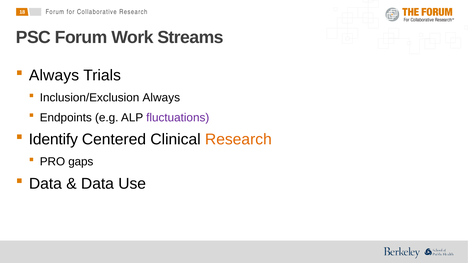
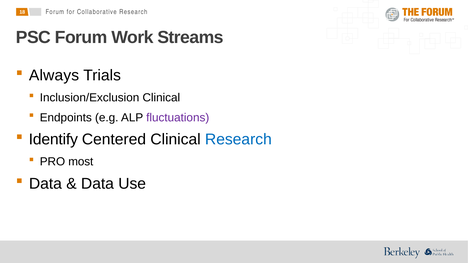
Inclusion/Exclusion Always: Always -> Clinical (161, 98)
Research colour: orange -> blue (238, 140)
gaps: gaps -> most (81, 162)
